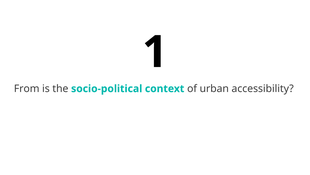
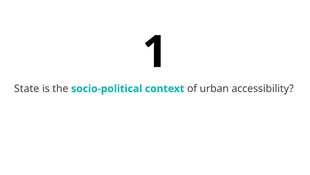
From: From -> State (27, 88)
